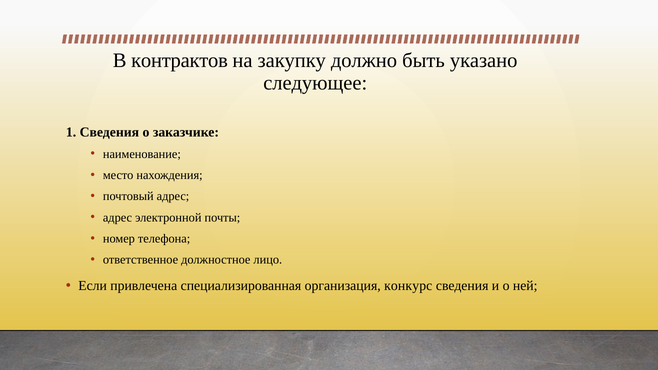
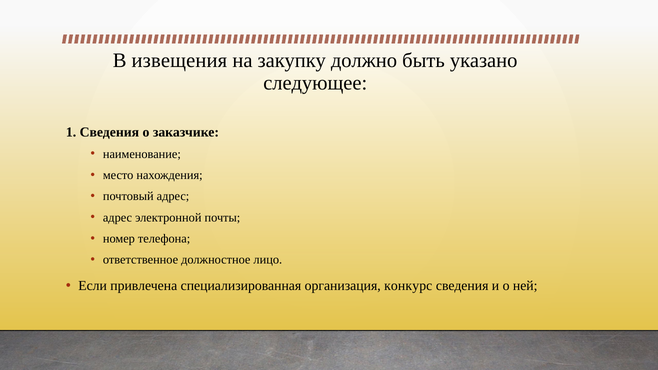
контрактов: контрактов -> извещения (179, 61)
